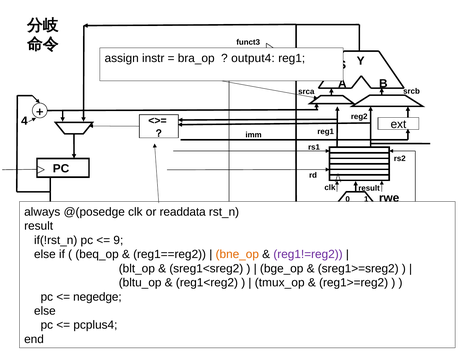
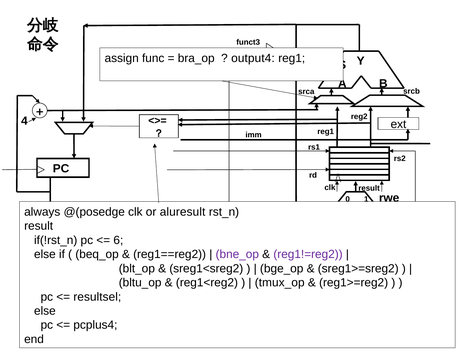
instr: instr -> func (153, 58)
readdata: readdata -> aluresult (183, 212)
9: 9 -> 6 (118, 241)
bne_op colour: orange -> purple (237, 255)
negedge: negedge -> resultsel (97, 297)
